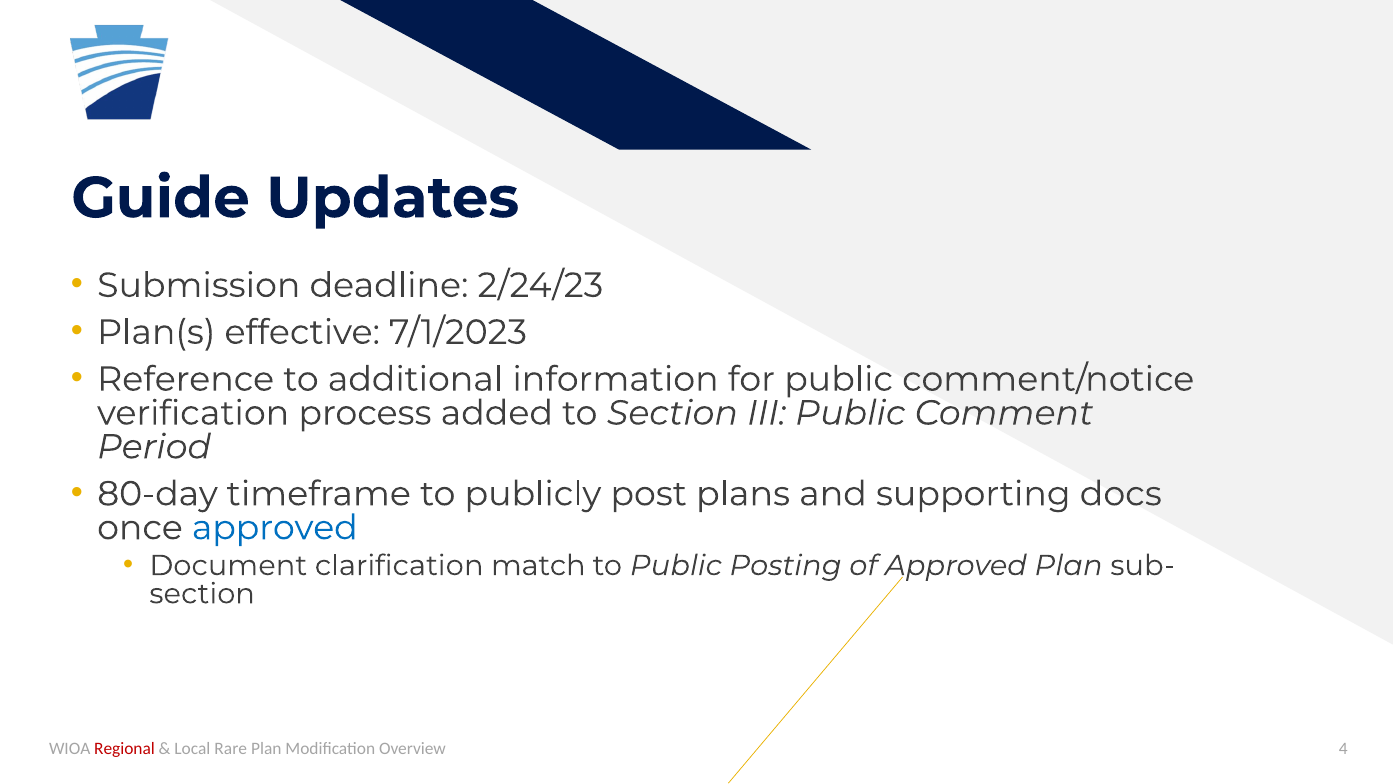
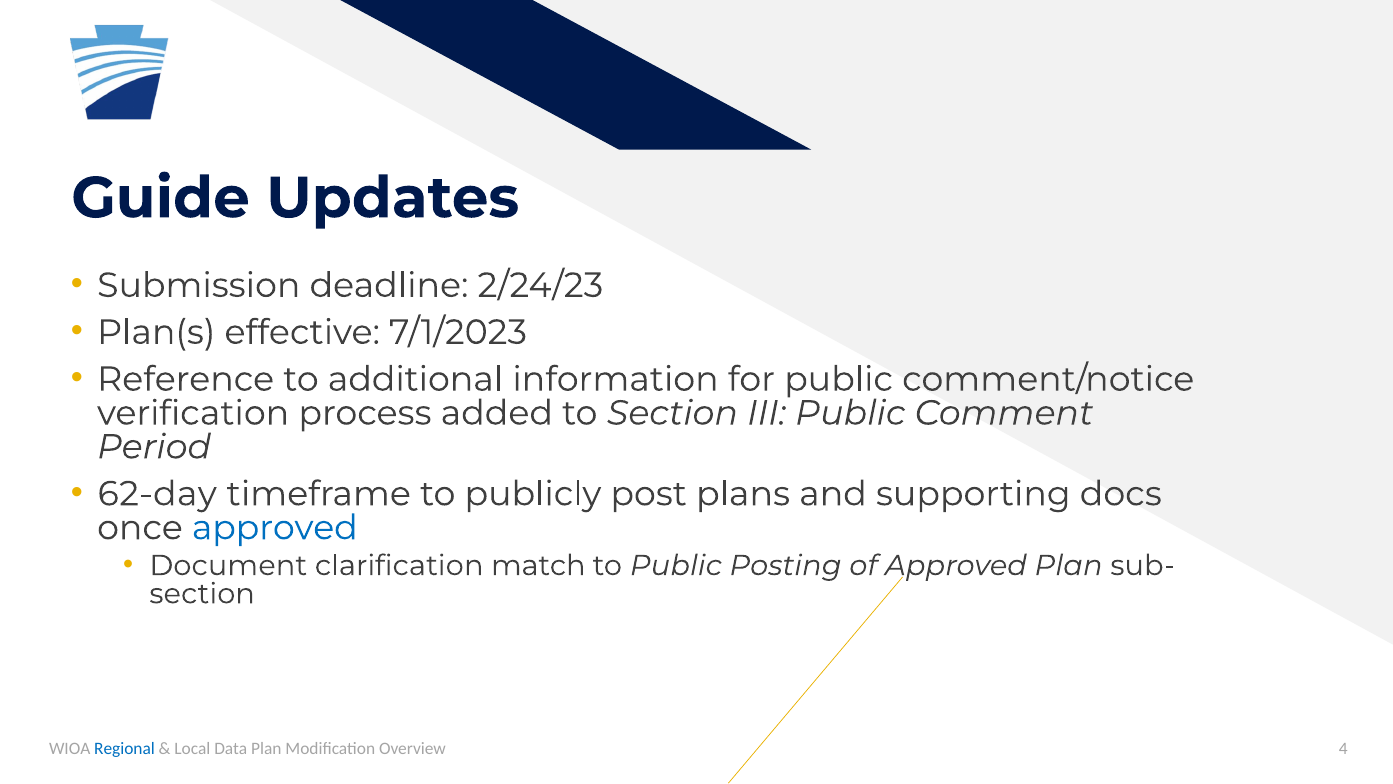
80-day: 80-day -> 62-day (157, 494)
Regional colour: red -> blue (124, 748)
Rare: Rare -> Data (231, 748)
